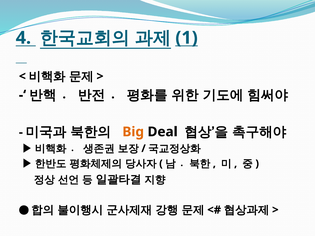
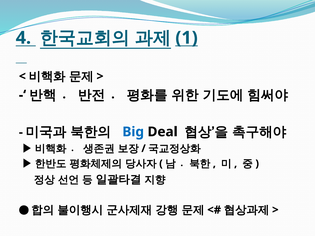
Big colour: orange -> blue (133, 132)
